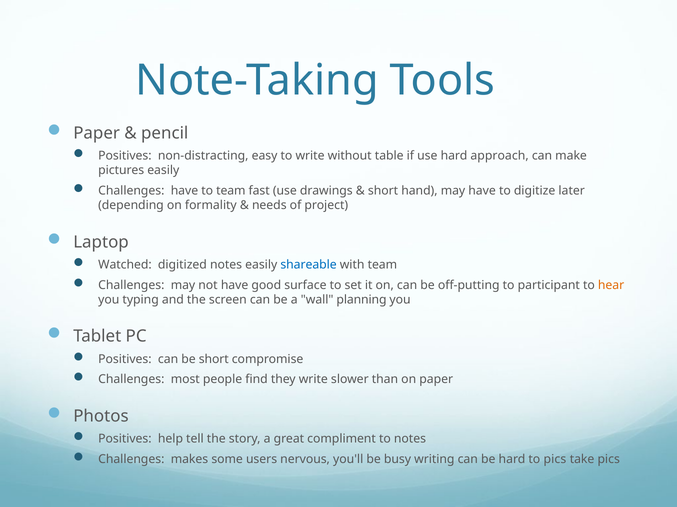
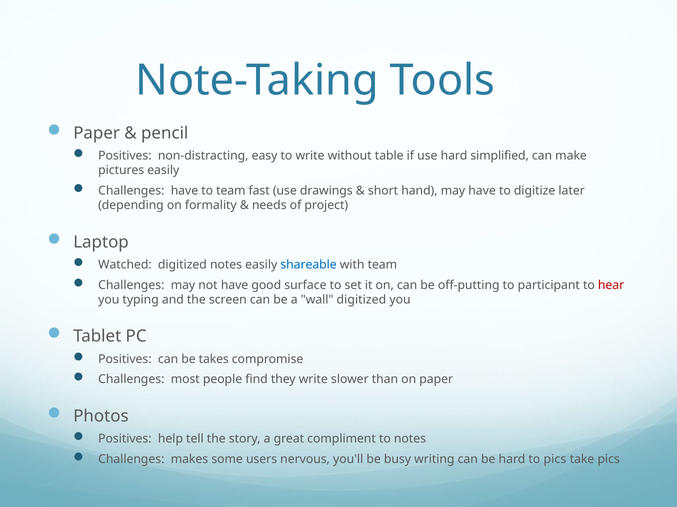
approach: approach -> simplified (500, 156)
hear colour: orange -> red (611, 286)
wall planning: planning -> digitized (361, 300)
be short: short -> takes (214, 360)
